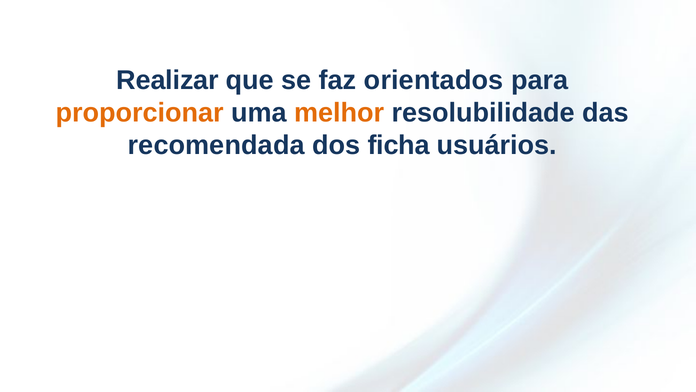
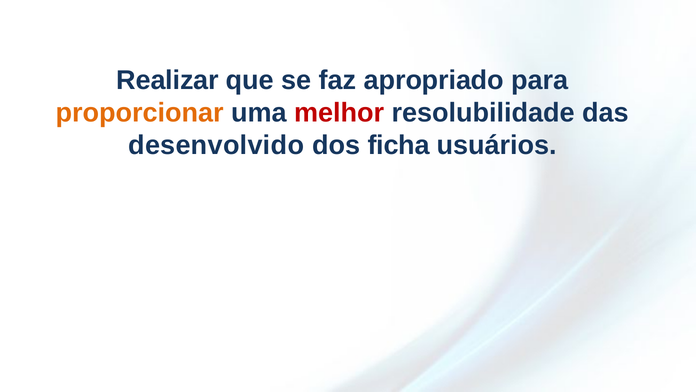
orientados: orientados -> apropriado (434, 80)
melhor colour: orange -> red (339, 113)
recomendada: recomendada -> desenvolvido (216, 145)
